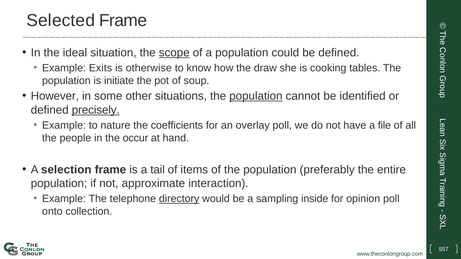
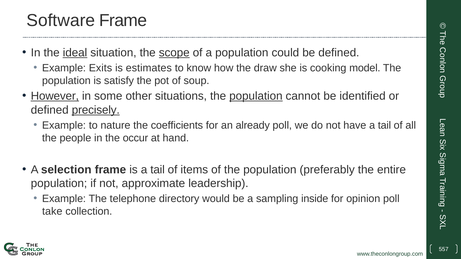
Selected: Selected -> Software (61, 20)
ideal underline: none -> present (75, 53)
otherwise: otherwise -> estimates (149, 68)
tables: tables -> model (365, 68)
initiate: initiate -> satisfy (119, 81)
However underline: none -> present (55, 96)
overlay: overlay -> already (253, 125)
have a file: file -> tail (384, 125)
interaction: interaction -> leadership (218, 184)
directory underline: present -> none (179, 199)
onto: onto -> take (52, 212)
